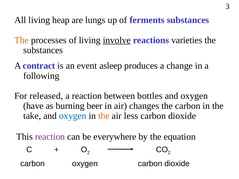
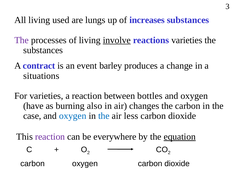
heap: heap -> used (61, 20)
ferments: ferments -> increases (147, 20)
The colour: orange -> purple (22, 40)
asleep: asleep -> barley (111, 66)
following: following -> situations (41, 76)
For released: released -> varieties (46, 96)
beer: beer -> also (95, 106)
take: take -> case (32, 116)
the colour: orange -> blue (104, 116)
equation underline: none -> present (180, 137)
